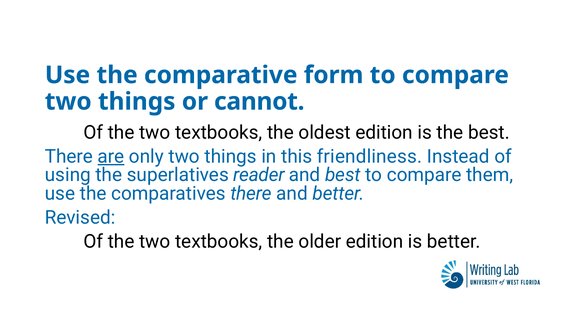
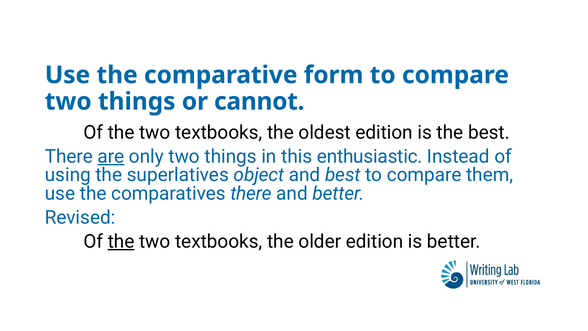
friendliness: friendliness -> enthusiastic (370, 156)
reader: reader -> object (259, 175)
the underline: none -> present (121, 241)
